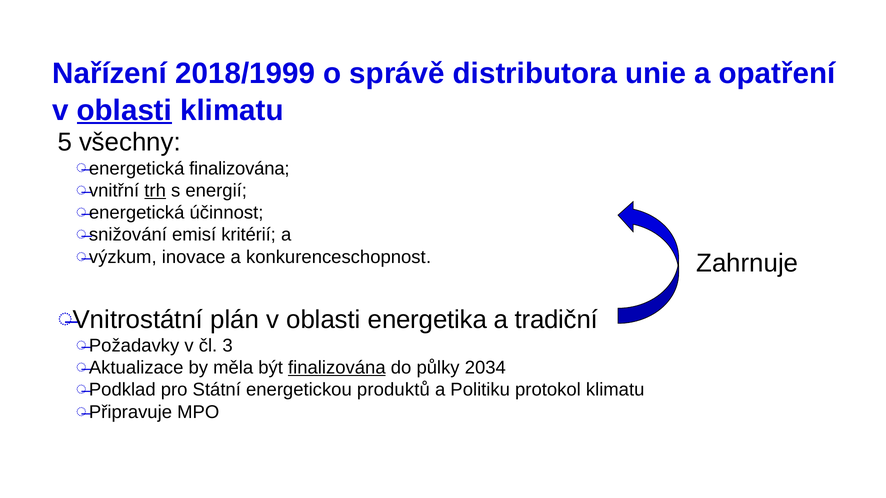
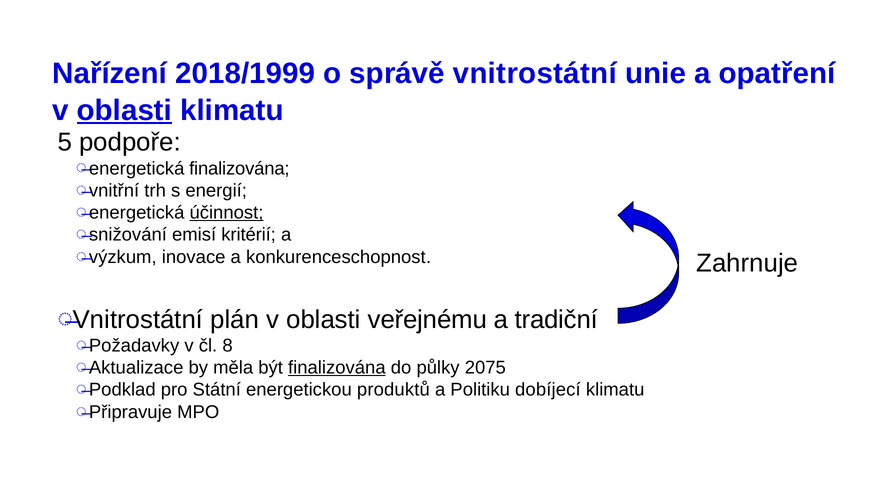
správě distributora: distributora -> vnitrostátní (535, 74)
všechny: všechny -> podpoře (130, 142)
trh underline: present -> none (155, 191)
účinnost underline: none -> present (226, 213)
energetika: energetika -> veřejnému (427, 320)
3: 3 -> 8 (228, 346)
2034: 2034 -> 2075 (485, 368)
protokol: protokol -> dobíjecí (548, 390)
